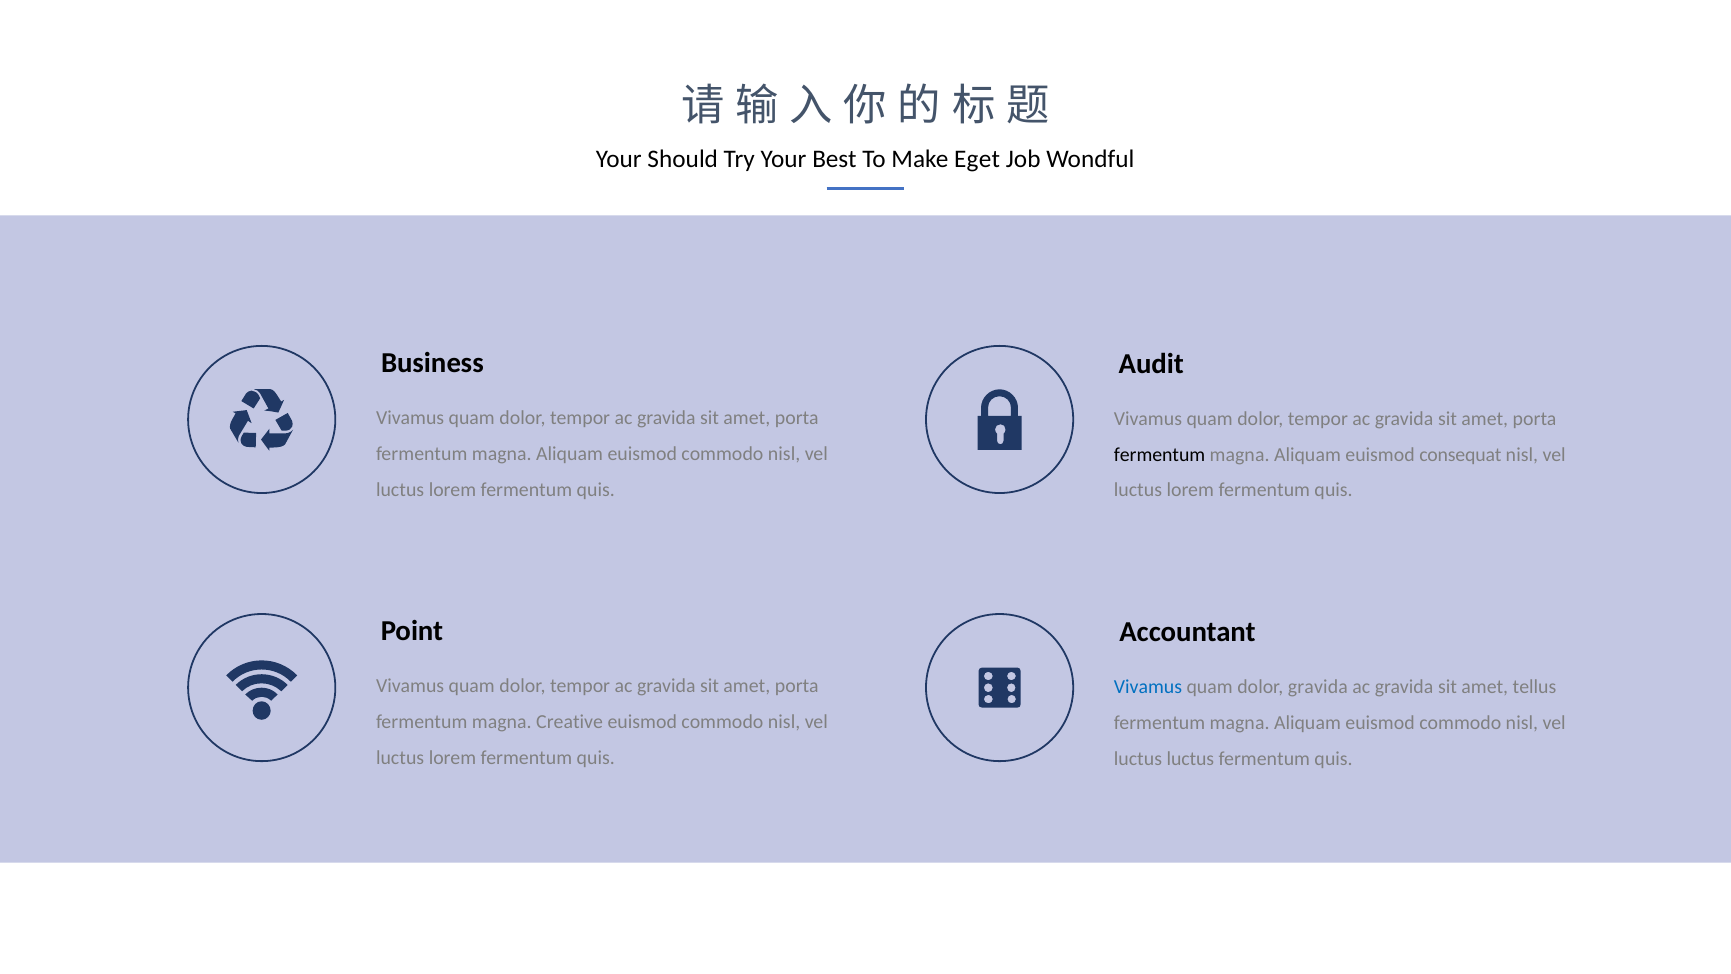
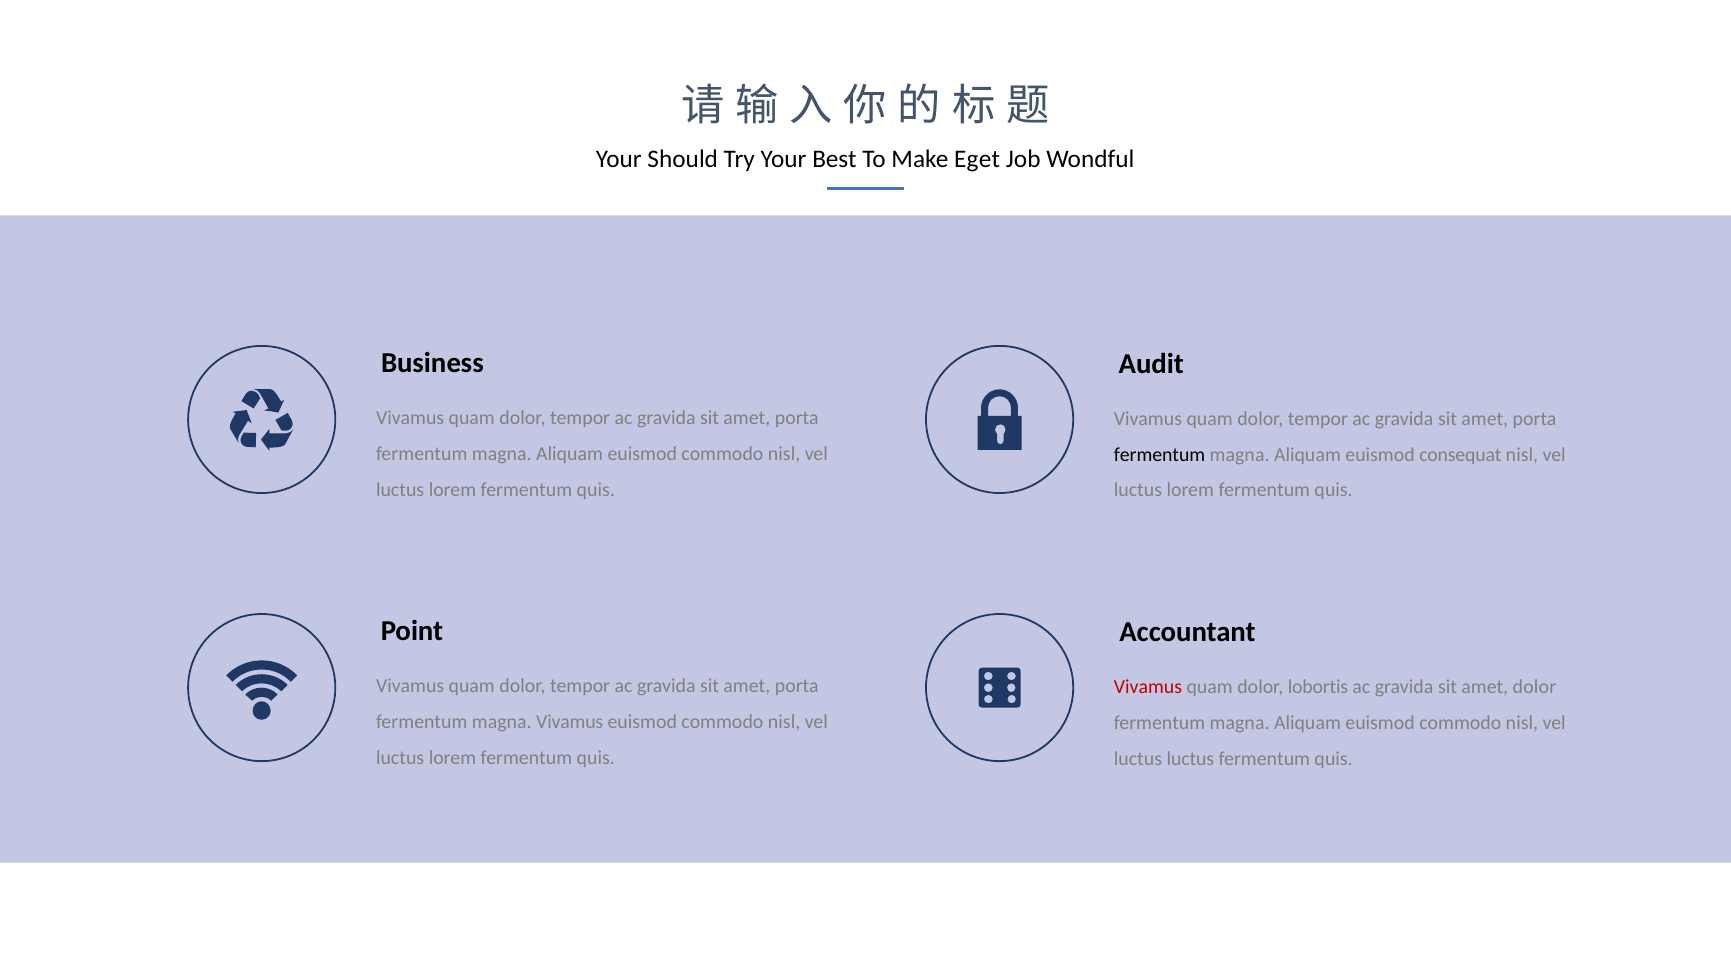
Vivamus colour: blue -> red (1148, 687)
dolor gravida: gravida -> lobortis (1318, 687)
amet tellus: tellus -> dolor (1534, 687)
magna Creative: Creative -> Vivamus (570, 722)
